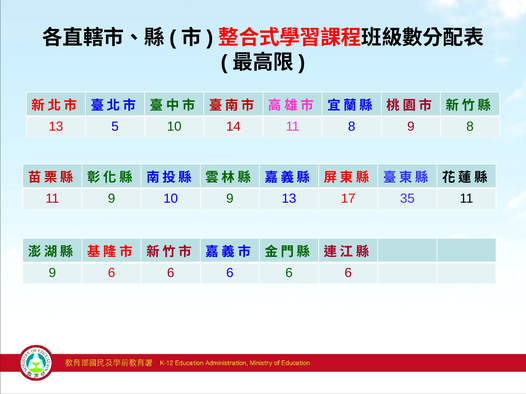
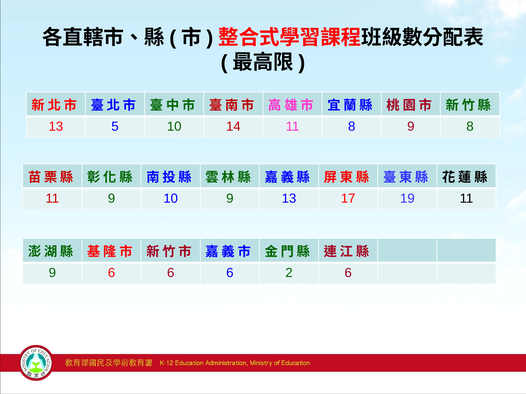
35: 35 -> 19 (407, 199)
6: 6 -> 2 (289, 273)
